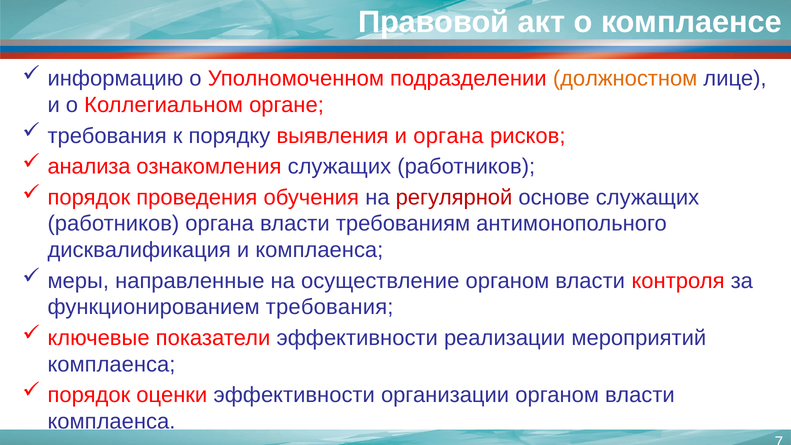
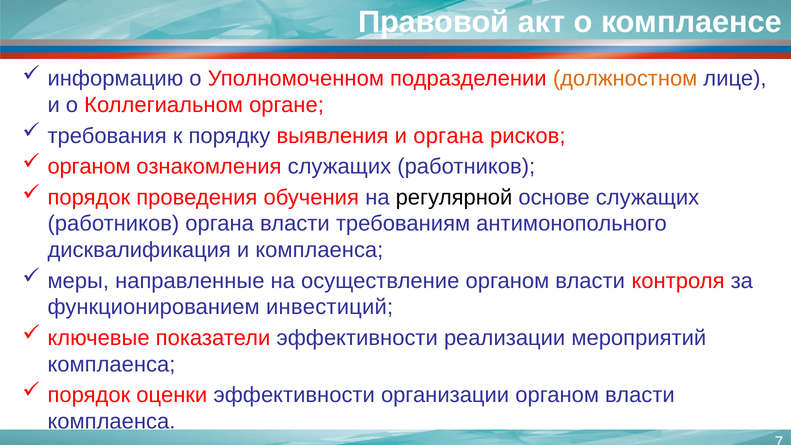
анализа: анализа -> органом (89, 167)
регулярной colour: red -> black (454, 197)
функционированием требования: требования -> инвестиций (330, 307)
